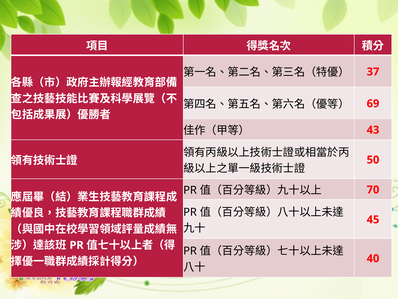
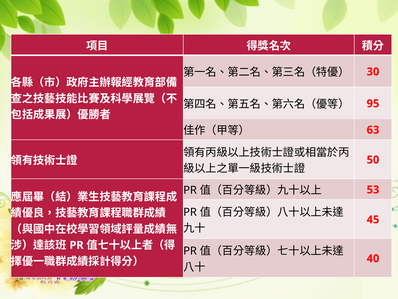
37: 37 -> 30 (373, 72)
69: 69 -> 95 (373, 103)
43: 43 -> 63 (373, 130)
70: 70 -> 53 (373, 189)
